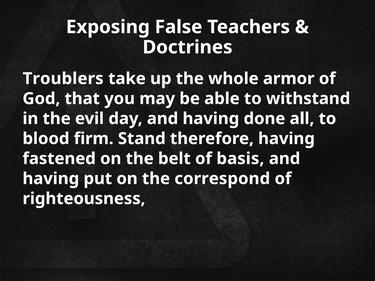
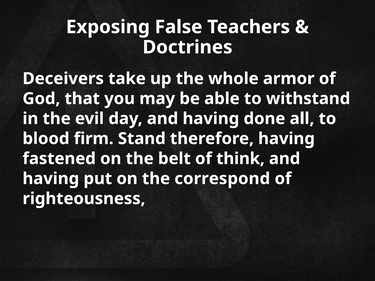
Troublers: Troublers -> Deceivers (63, 79)
basis: basis -> think (240, 159)
